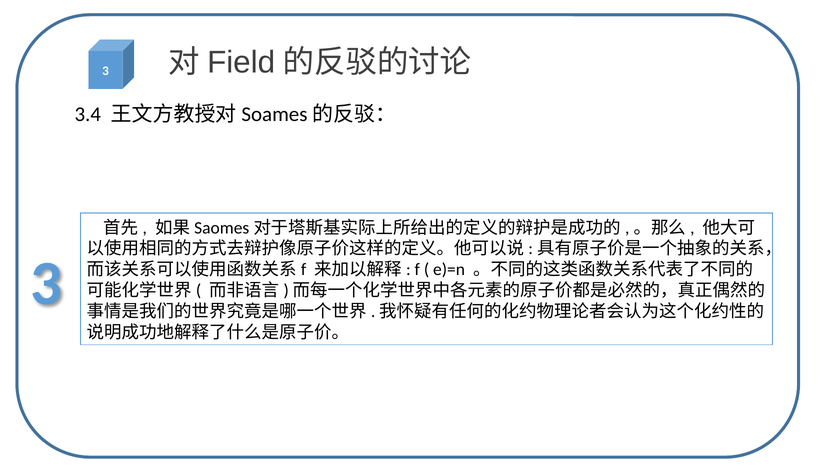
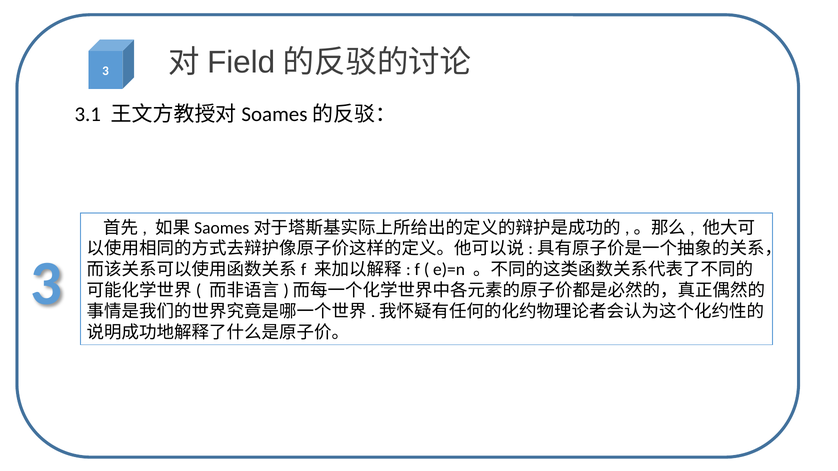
3.4: 3.4 -> 3.1 (88, 115)
